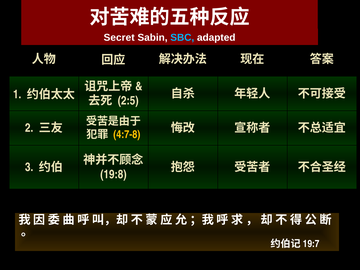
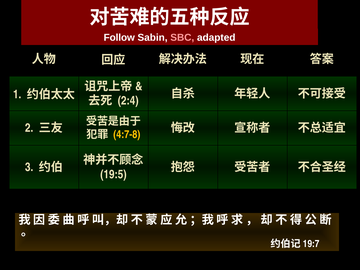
Secret: Secret -> Follow (119, 38)
SBC colour: light blue -> pink (182, 38)
2:5: 2:5 -> 2:4 (128, 101)
19:8: 19:8 -> 19:5 (113, 174)
